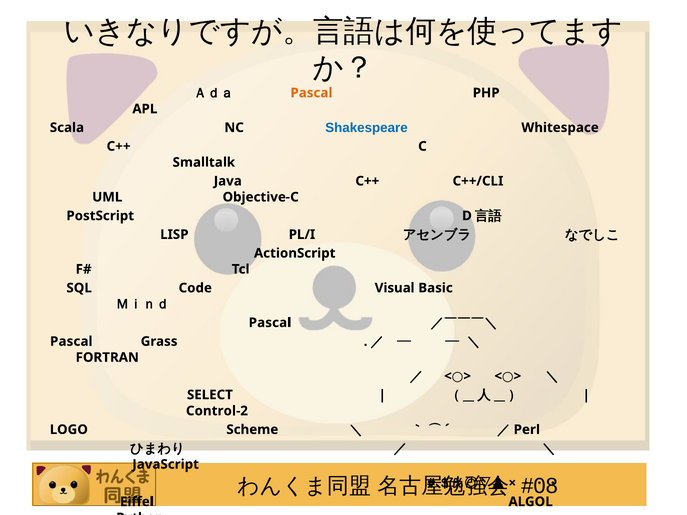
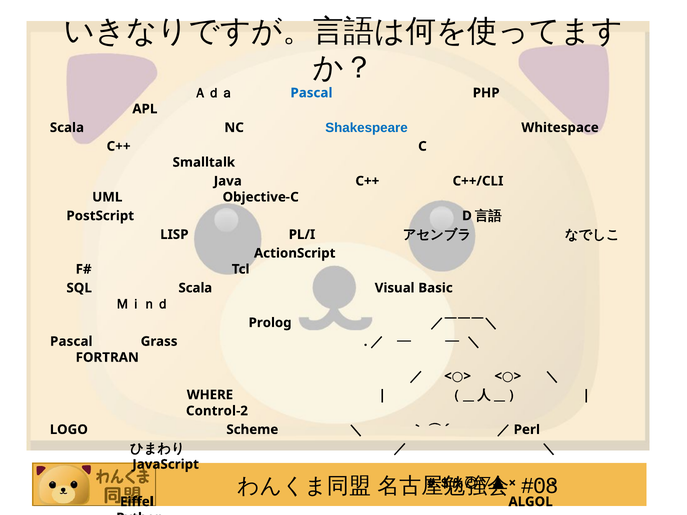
Pascal colour: orange -> blue (311, 93)
SQL Code: Code -> Scala (195, 288)
Pascal: Pascal -> Prolog (270, 323)
SELECT: SELECT -> WHERE (210, 395)
